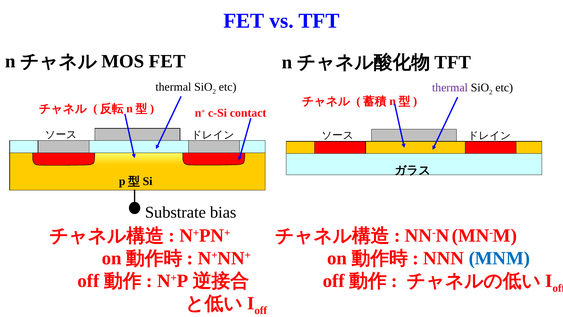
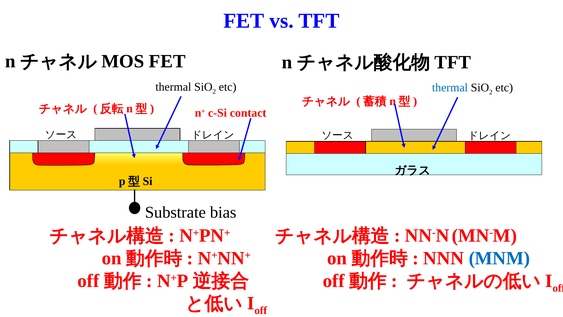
thermal colour: purple -> blue (450, 88)
